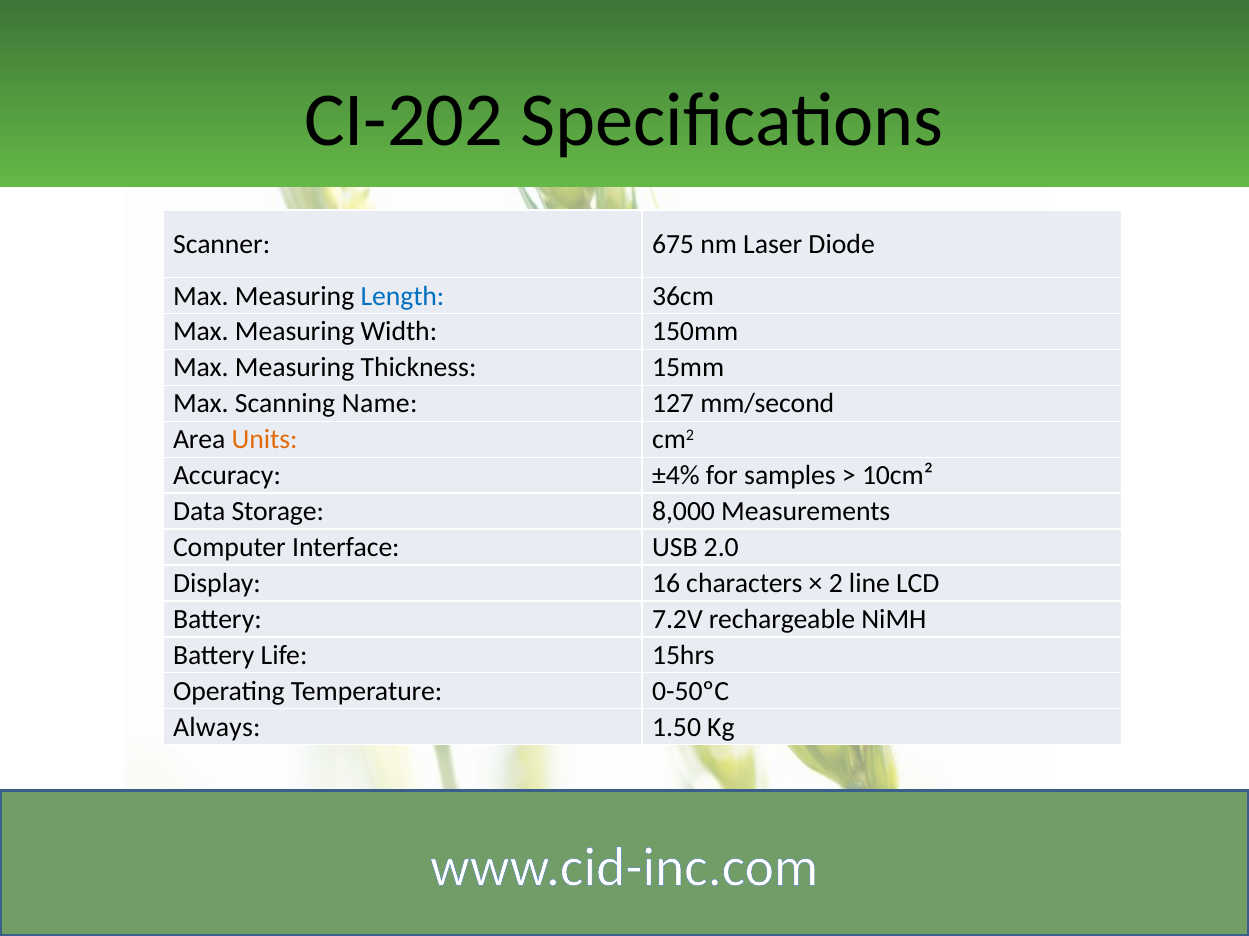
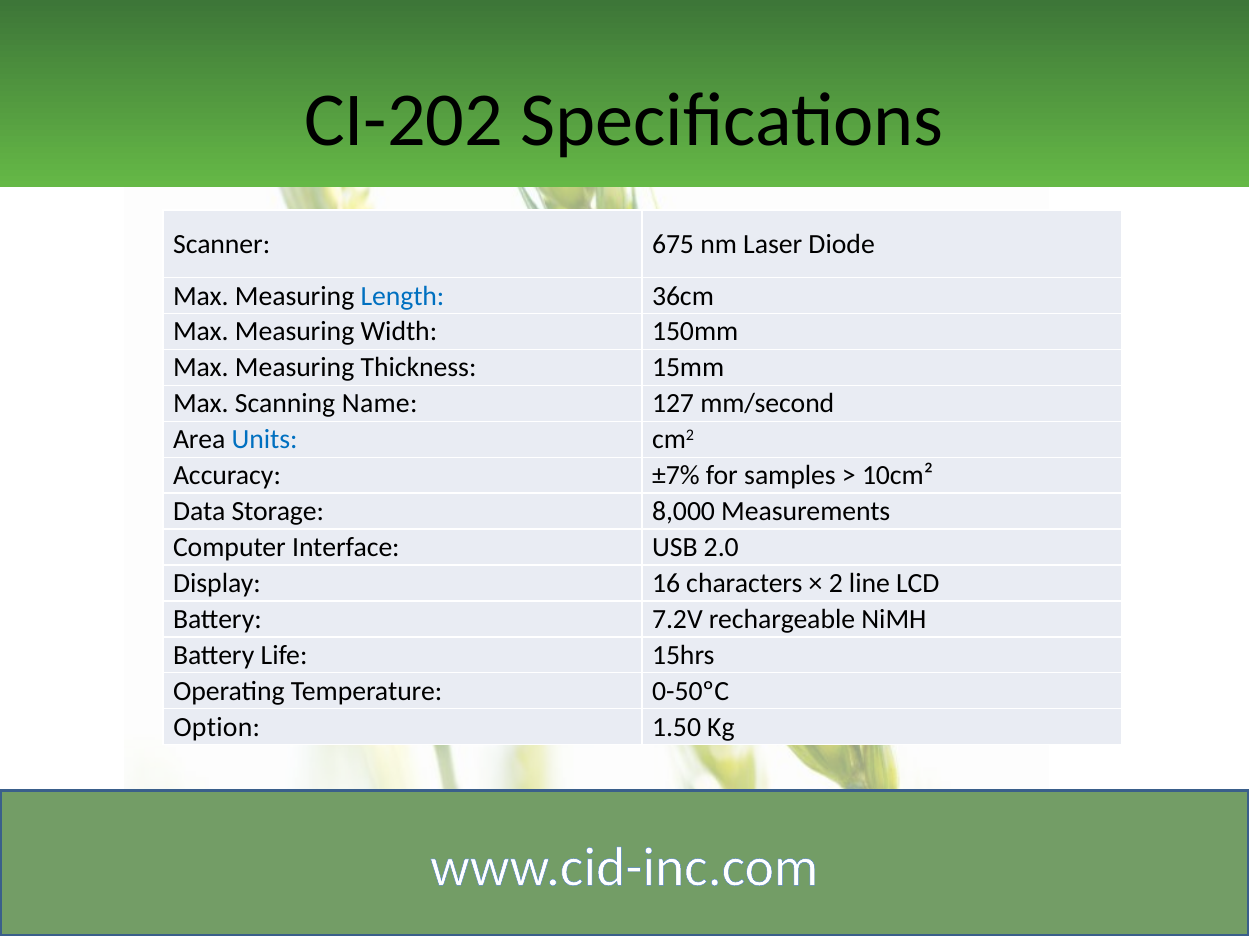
Units colour: orange -> blue (265, 440)
±4%: ±4% -> ±7% (676, 476)
Always: Always -> Option (217, 728)
